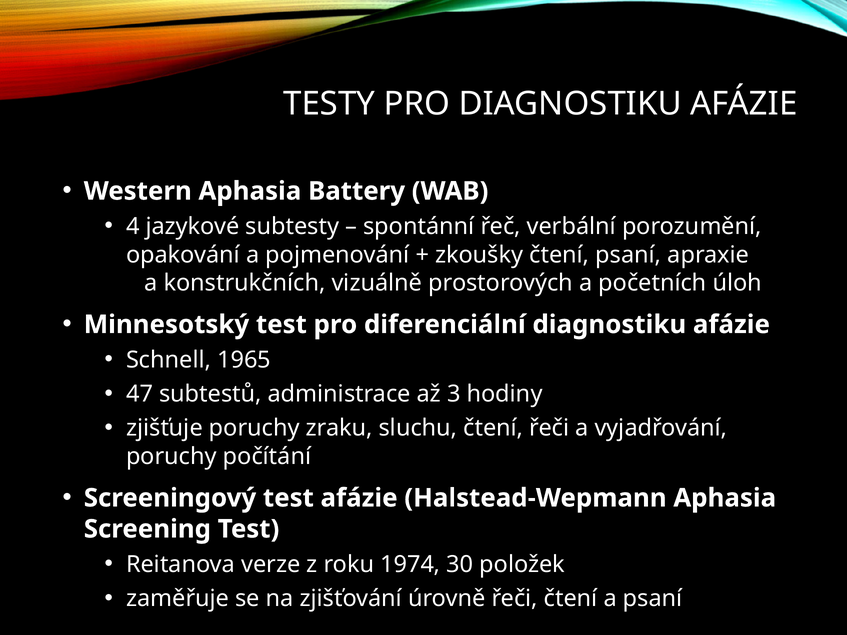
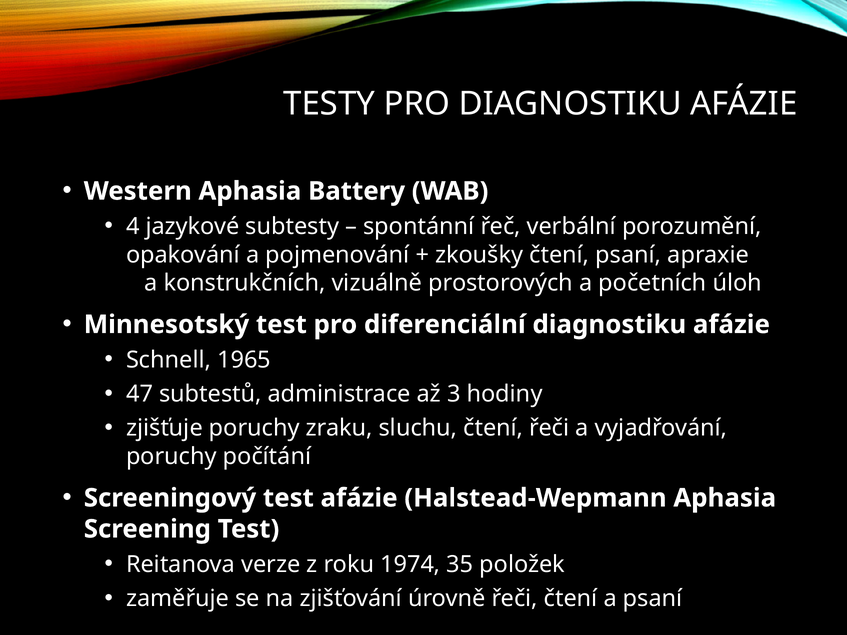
30: 30 -> 35 (460, 565)
